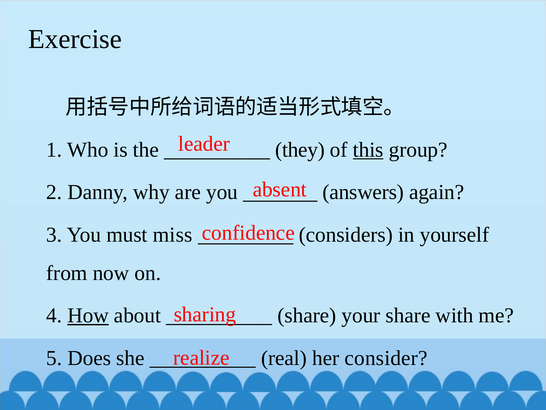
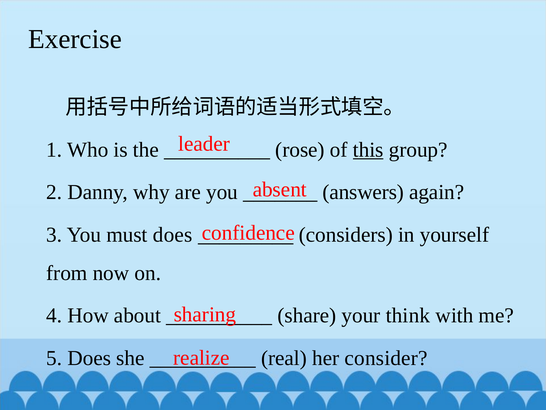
they: they -> rose (300, 149)
must miss: miss -> does (173, 234)
How underline: present -> none (88, 315)
your share: share -> think (408, 315)
